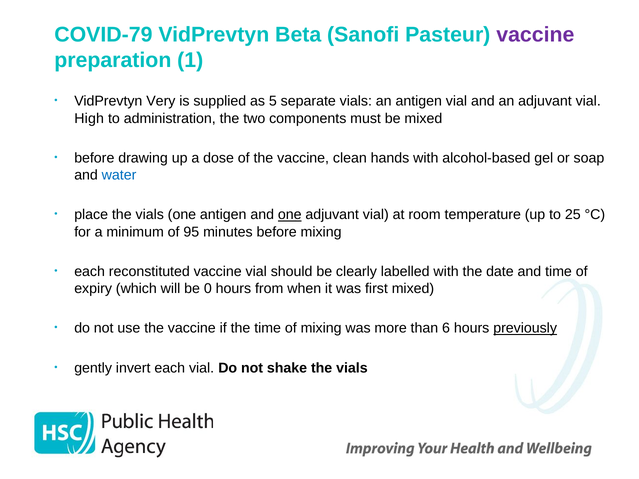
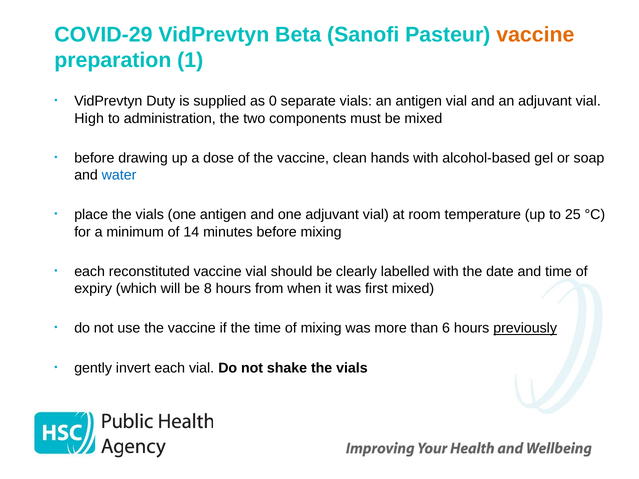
COVID-79: COVID-79 -> COVID-29 (103, 35)
vaccine colour: purple -> orange (535, 35)
Very: Very -> Duty (161, 101)
5: 5 -> 0 (273, 101)
one underline: present -> none (290, 215)
95: 95 -> 14 (191, 232)
0: 0 -> 8 (208, 289)
